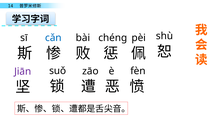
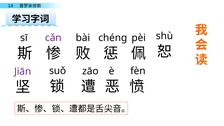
cǎn colour: blue -> purple (53, 38)
